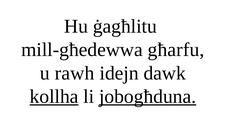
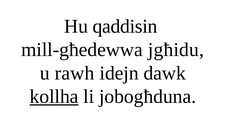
ġagħlitu: ġagħlitu -> qaddisin (125, 26)
għarfu: għarfu -> jgħidu (176, 50)
jobogħduna underline: present -> none (148, 97)
